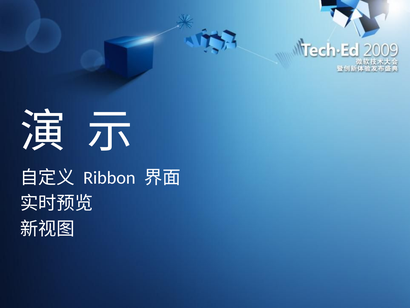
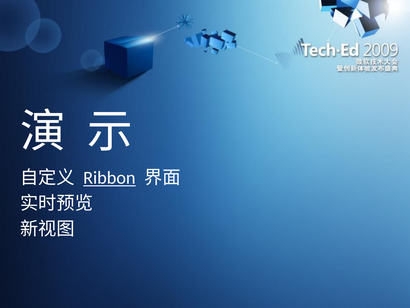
Ribbon underline: none -> present (109, 178)
